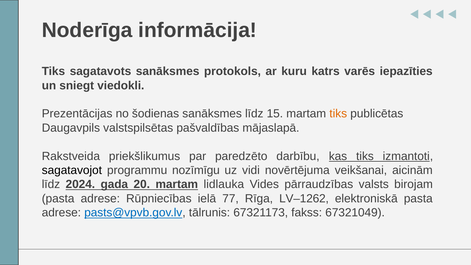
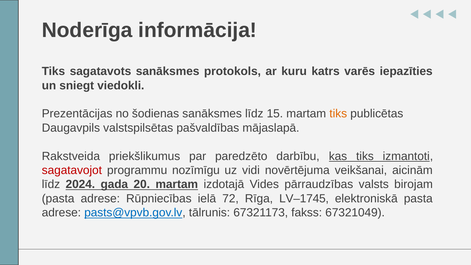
sagatavojot colour: black -> red (72, 170)
lidlauka: lidlauka -> izdotajā (224, 184)
77: 77 -> 72 (231, 198)
LV–1262: LV–1262 -> LV–1745 (304, 198)
